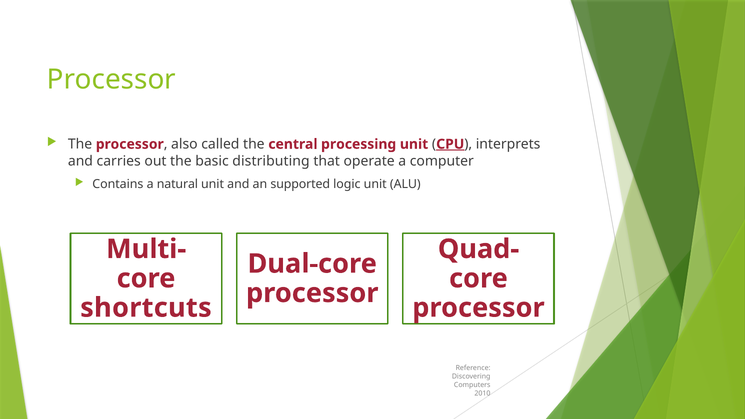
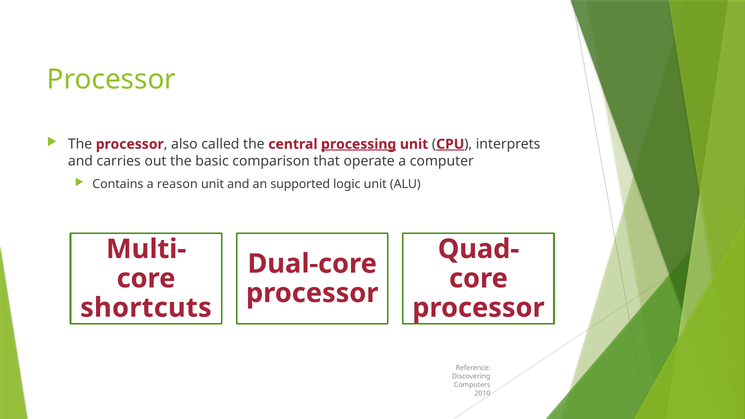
processing underline: none -> present (359, 144)
distributing: distributing -> comparison (271, 161)
natural: natural -> reason (177, 184)
